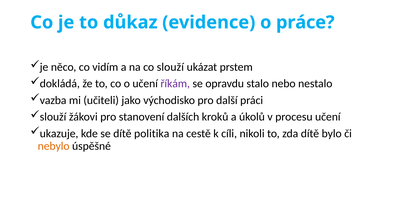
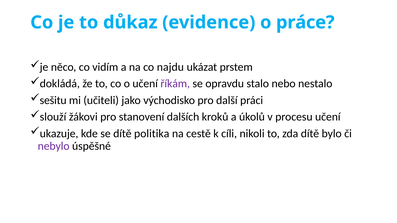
co slouží: slouží -> najdu (170, 67)
vazba: vazba -> sešitu (53, 100)
nebylo colour: orange -> purple (54, 146)
